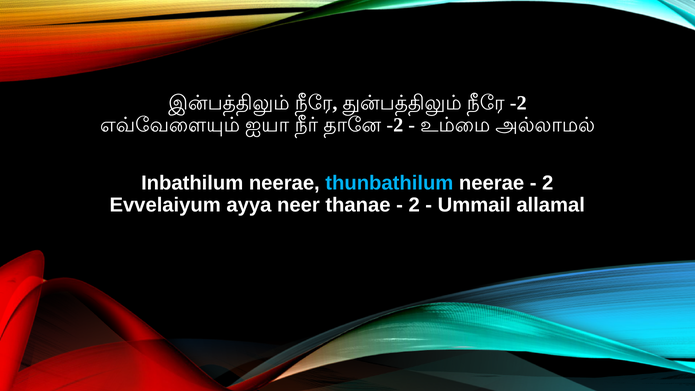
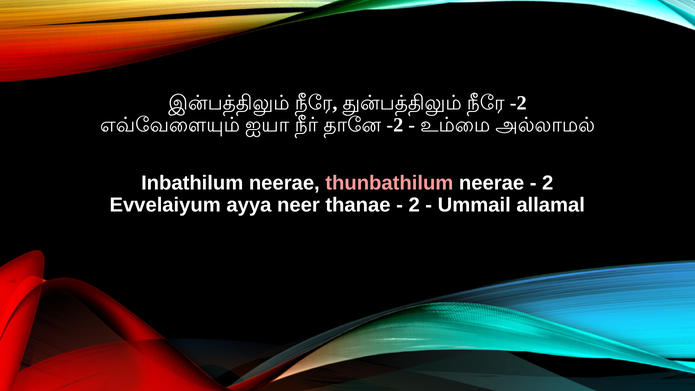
thunbathilum colour: light blue -> pink (389, 183)
